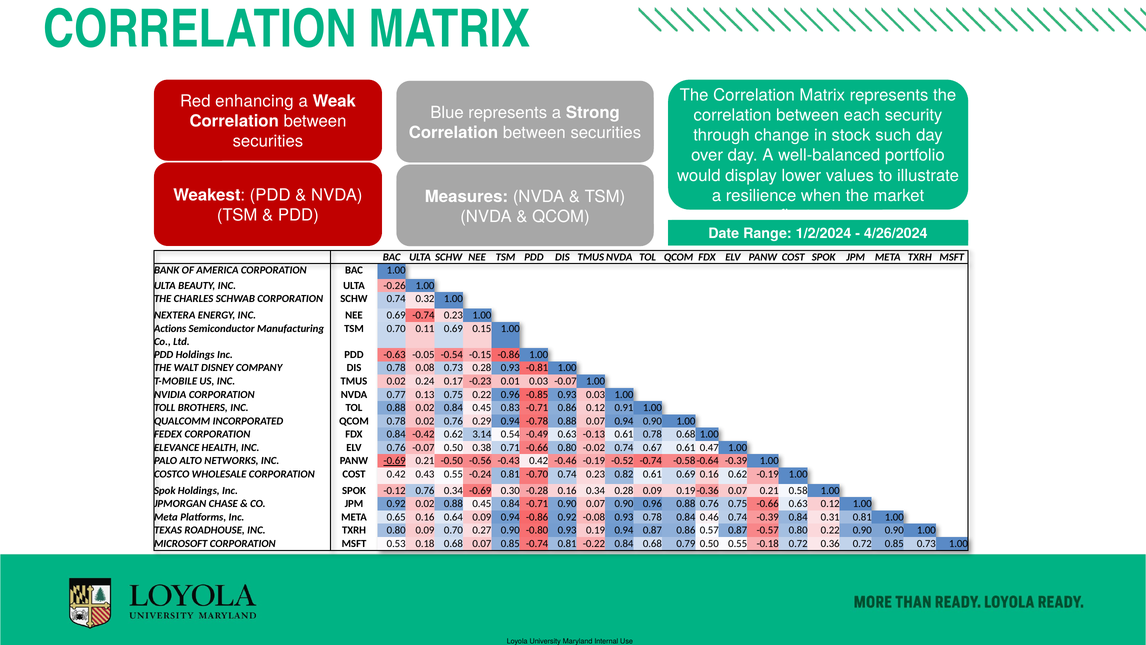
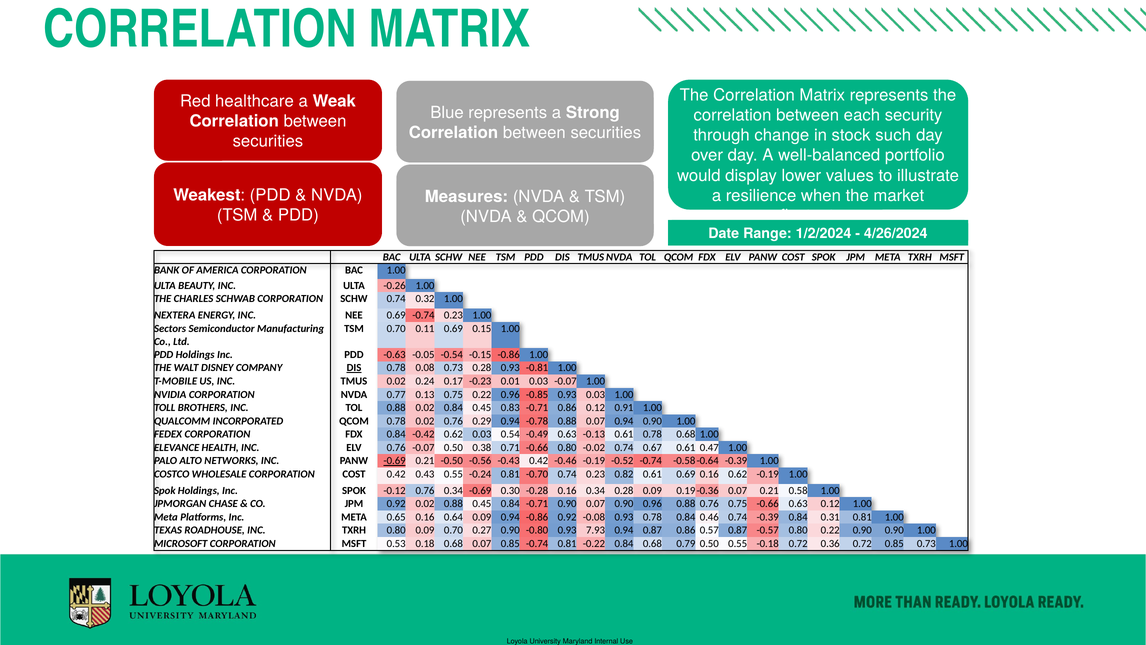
enhancing: enhancing -> healthcare (254, 101)
Actions: Actions -> Sectors (170, 328)
DIS underline: none -> present (354, 368)
0.62 3.14: 3.14 -> 0.03 (482, 434)
0.19: 0.19 -> 7.93 (596, 530)
